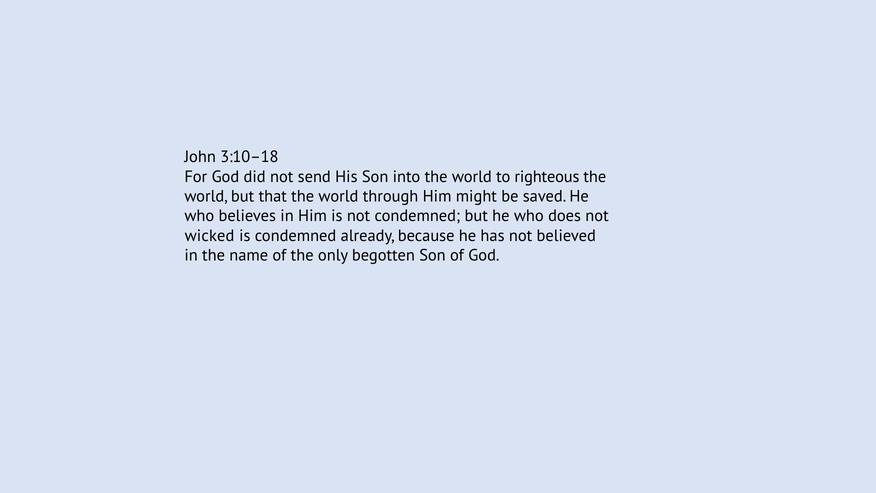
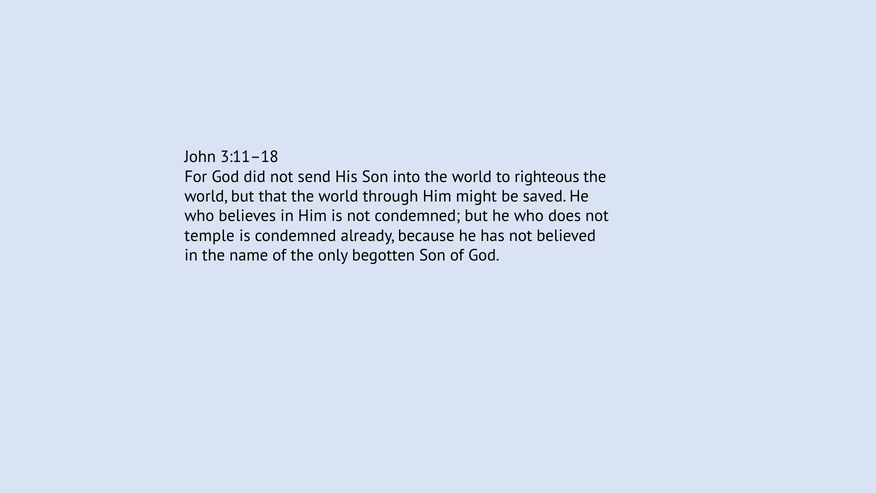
3:10–18: 3:10–18 -> 3:11–18 (249, 157)
wicked: wicked -> temple (210, 236)
